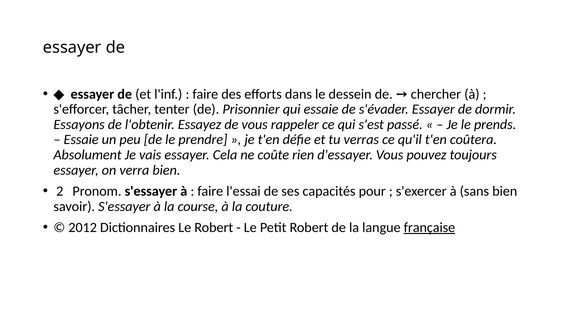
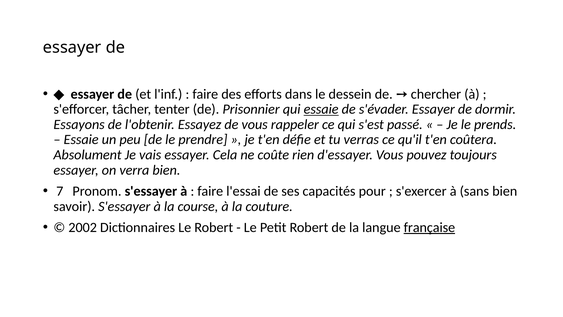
essaie underline: none -> present (321, 109)
2: 2 -> 7 (60, 191)
2012: 2012 -> 2002 (83, 227)
